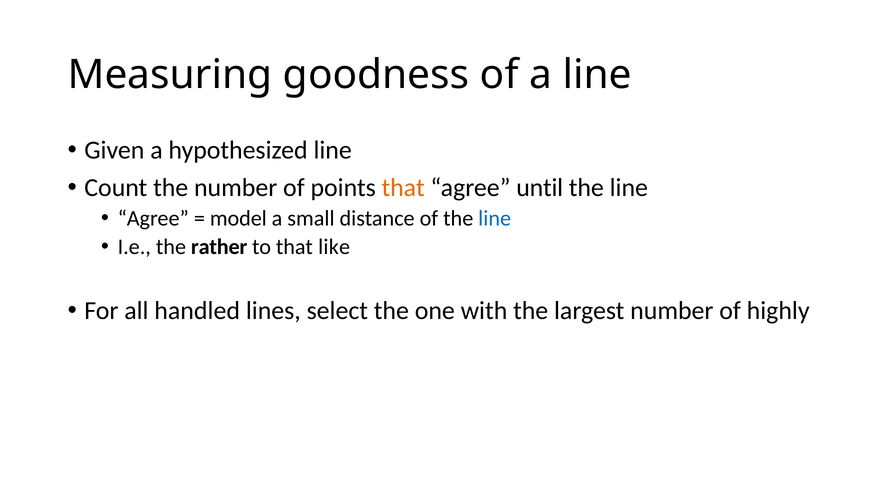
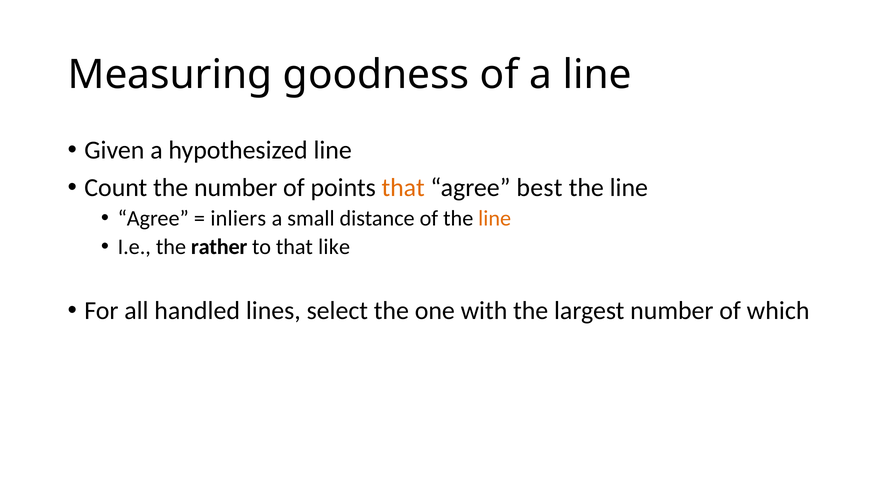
until: until -> best (539, 187)
model: model -> inliers (238, 218)
line colour: blue -> orange (495, 218)
highly: highly -> which (778, 310)
